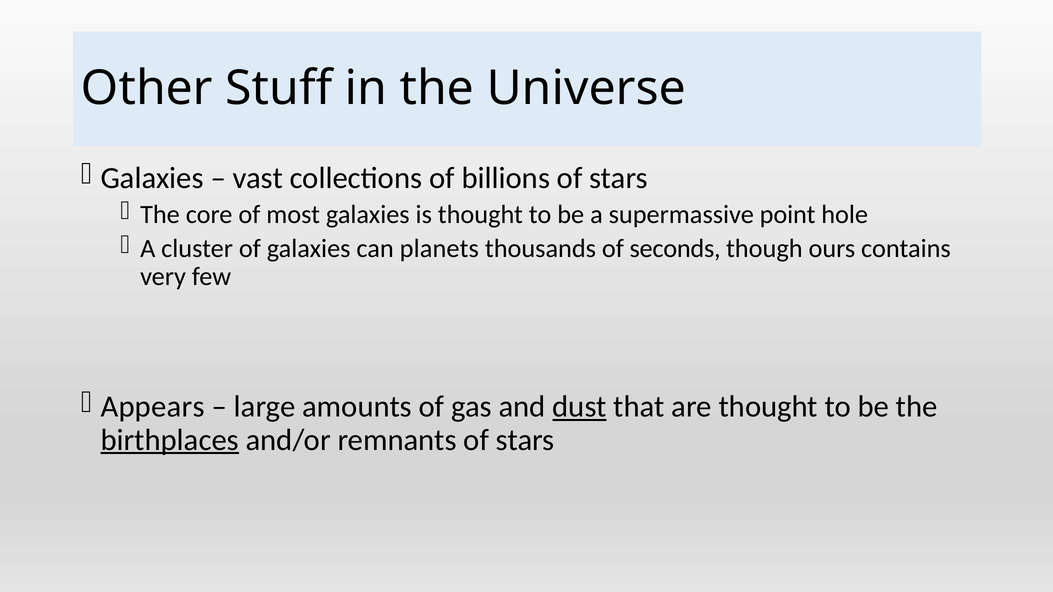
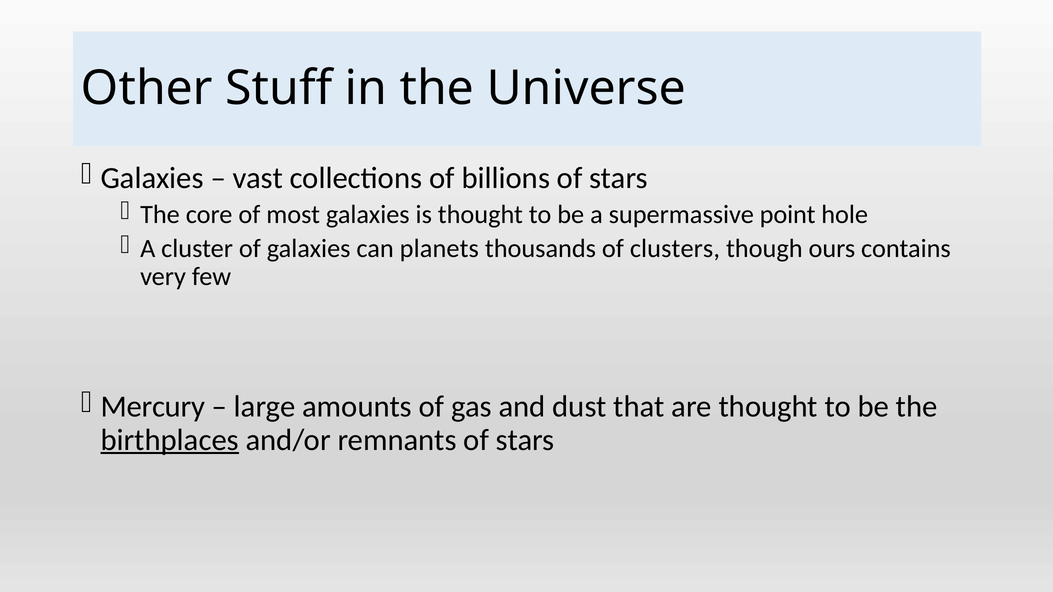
seconds: seconds -> clusters (675, 249)
Appears: Appears -> Mercury (153, 407)
dust underline: present -> none (580, 407)
